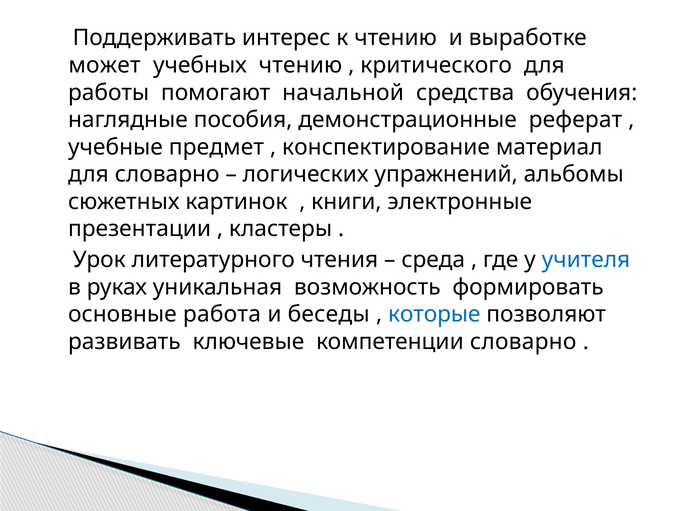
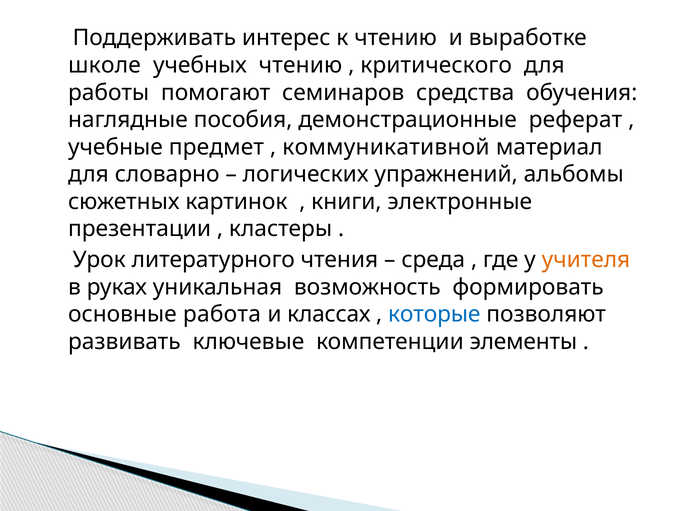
может: может -> школе (105, 65)
начальной: начальной -> семинаров (343, 93)
конспектирование: конспектирование -> коммуникативной (386, 147)
учителя colour: blue -> orange (586, 260)
беседы: беседы -> классах (329, 315)
компетенции словарно: словарно -> элементы (523, 342)
